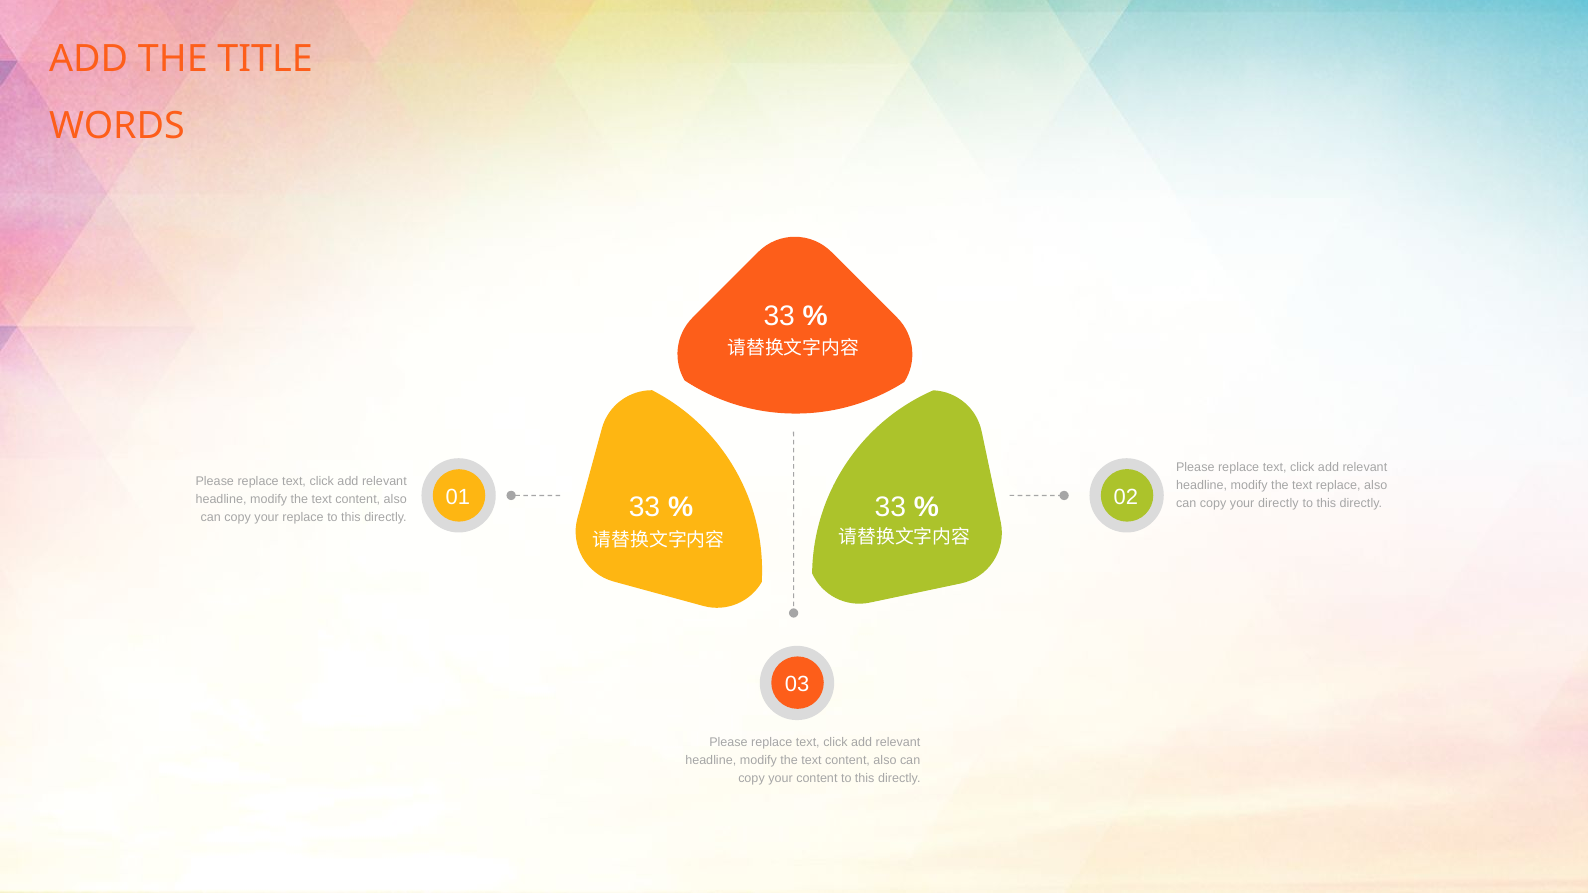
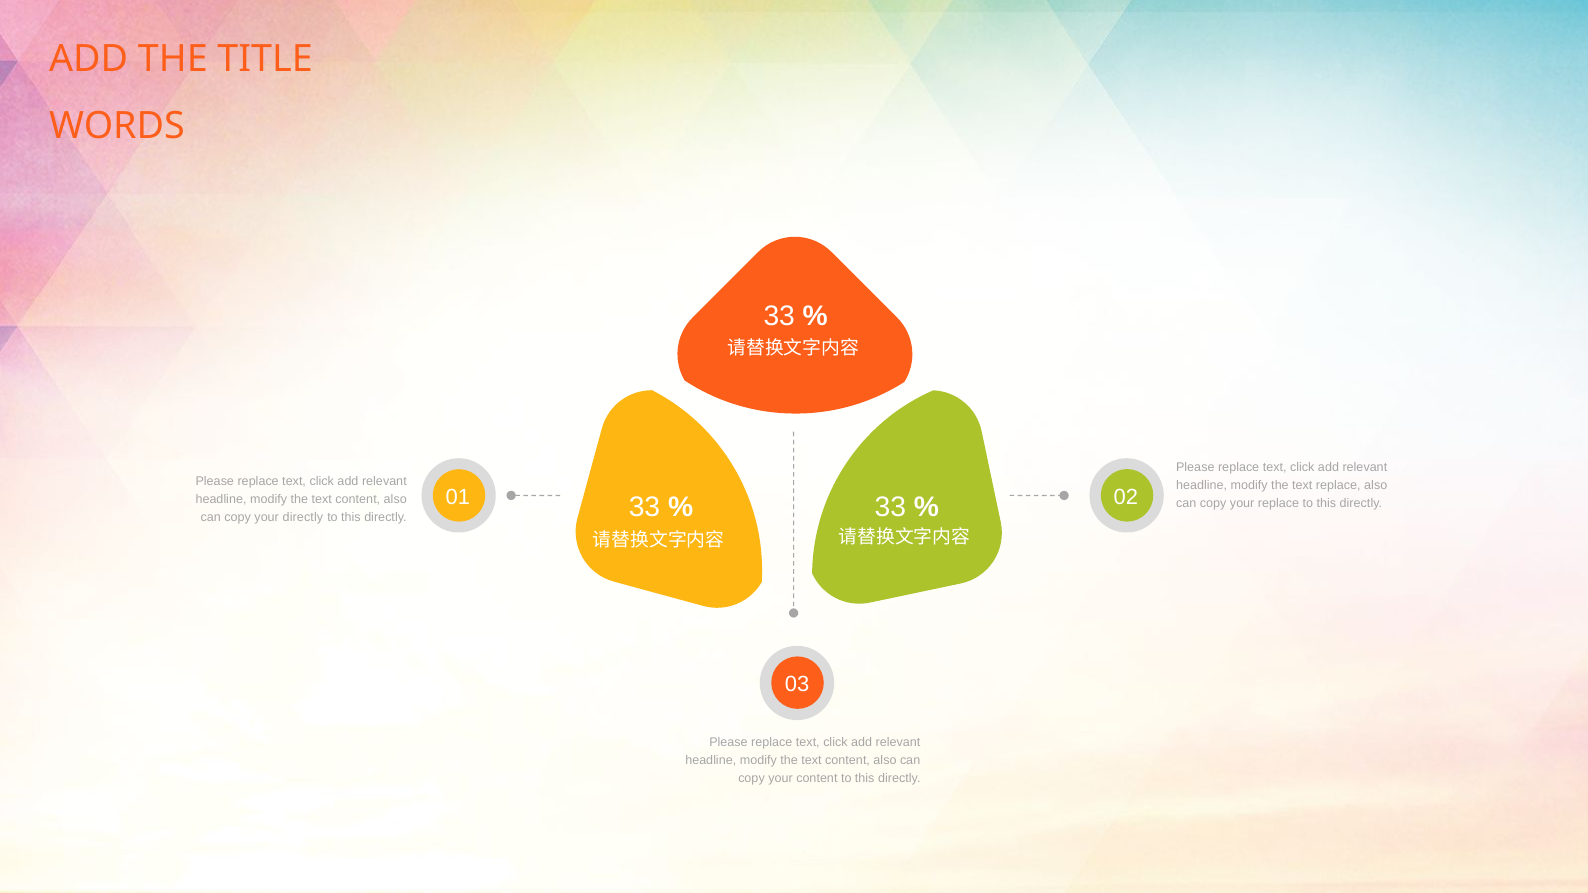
your directly: directly -> replace (1278, 503)
your replace: replace -> directly (303, 517)
